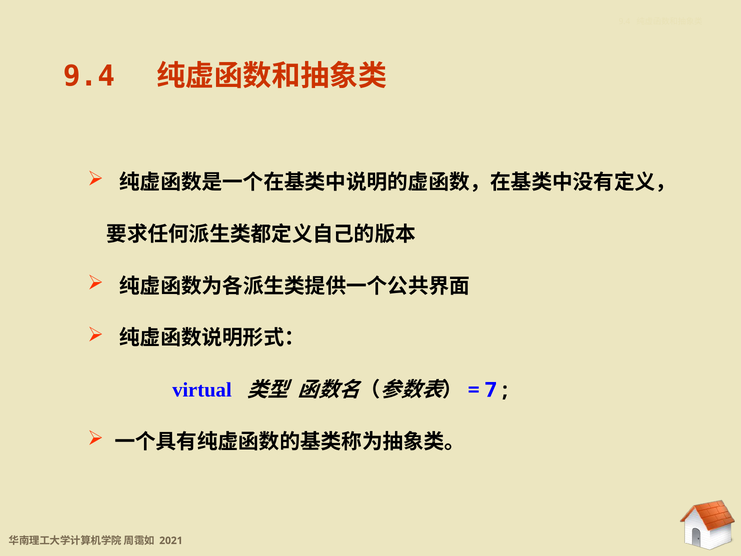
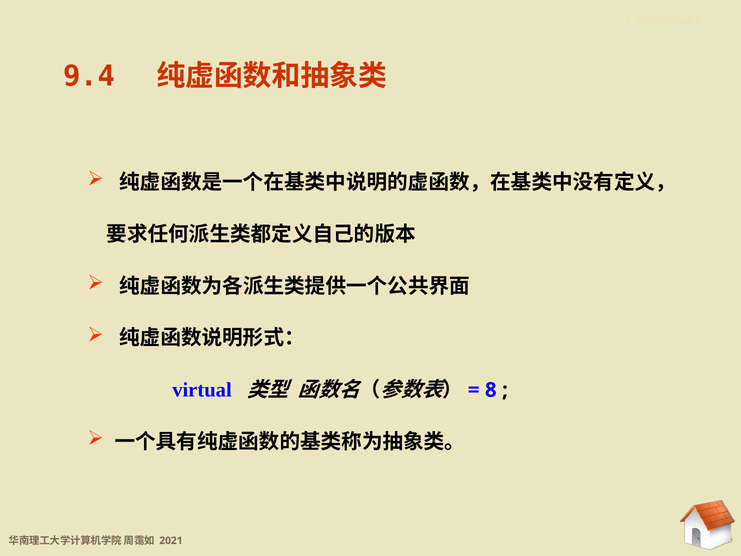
7: 7 -> 8 (491, 390)
